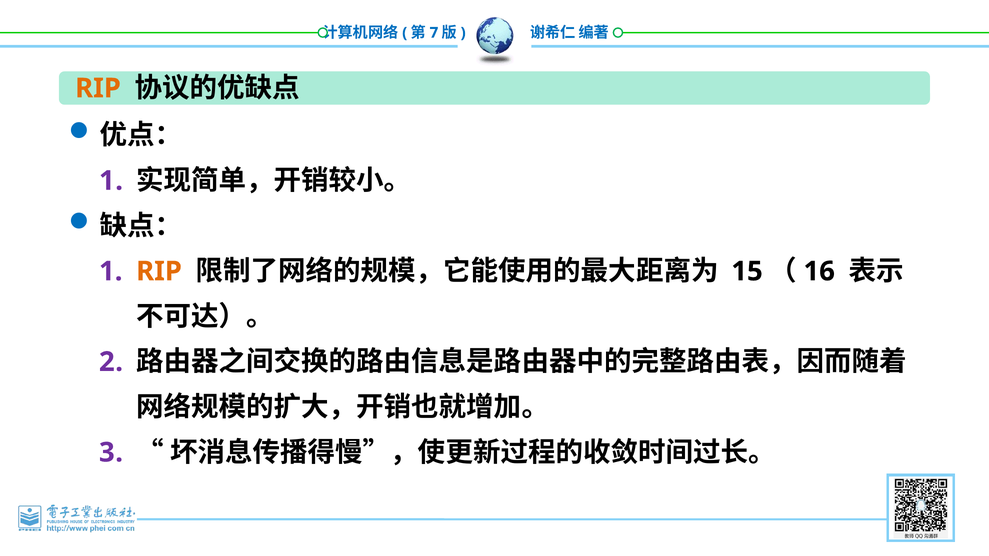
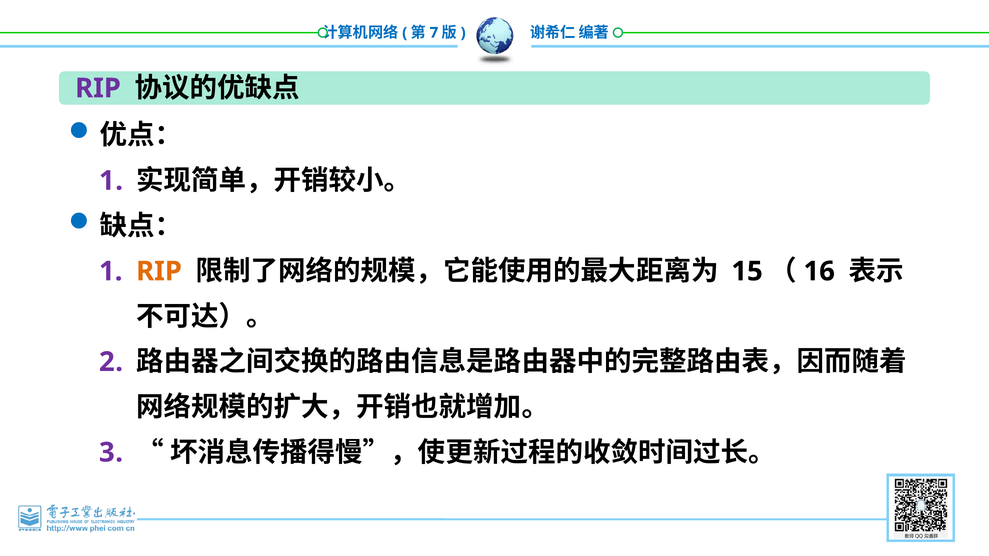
RIP colour: orange -> purple (98, 88)
